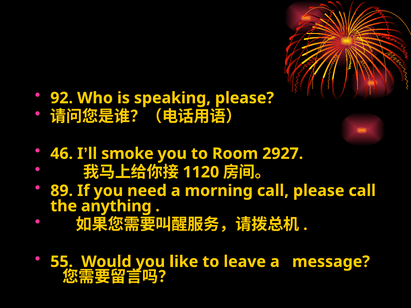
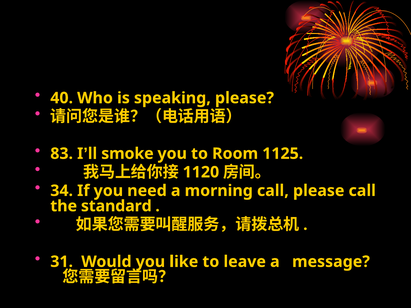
92: 92 -> 40 (62, 98)
46: 46 -> 83 (62, 154)
2927: 2927 -> 1125 (283, 154)
89: 89 -> 34 (62, 191)
anything: anything -> standard (116, 206)
55: 55 -> 31 (62, 262)
